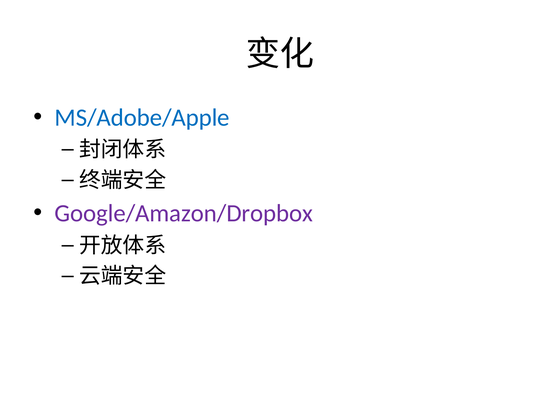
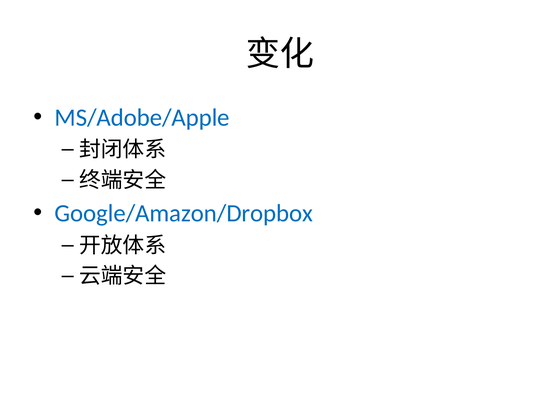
Google/Amazon/Dropbox colour: purple -> blue (184, 213)
